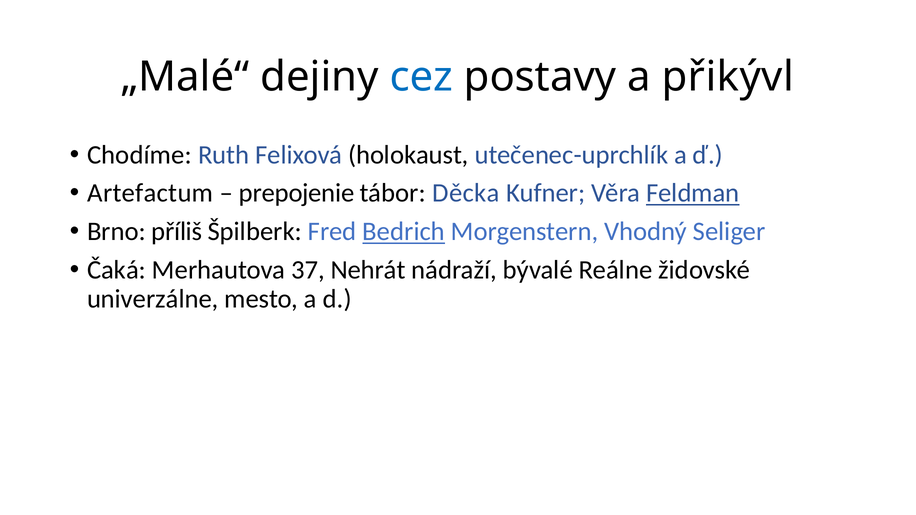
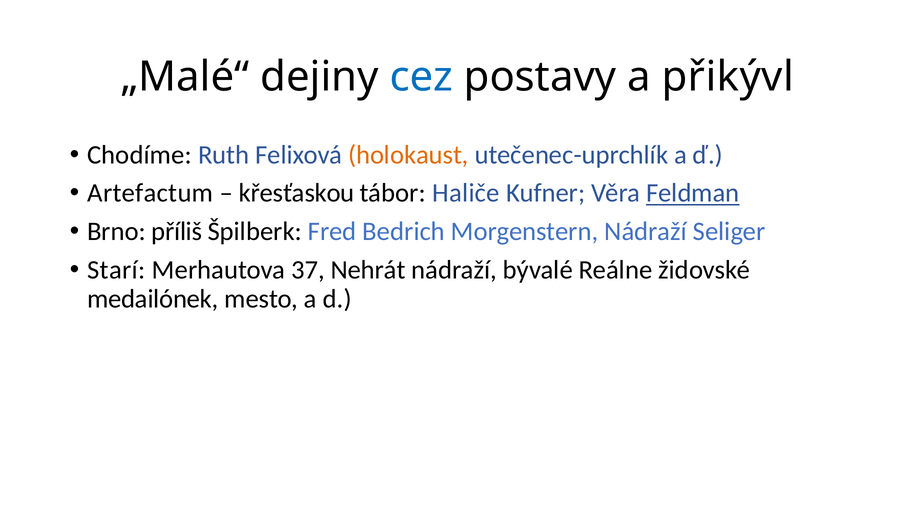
holokaust colour: black -> orange (408, 155)
prepojenie: prepojenie -> křesťaskou (297, 193)
Děcka: Děcka -> Haliče (466, 193)
Bedrich underline: present -> none (404, 232)
Morgenstern Vhodný: Vhodný -> Nádraží (646, 232)
Čaká: Čaká -> Starí (116, 270)
univerzálne: univerzálne -> medailónek (153, 299)
